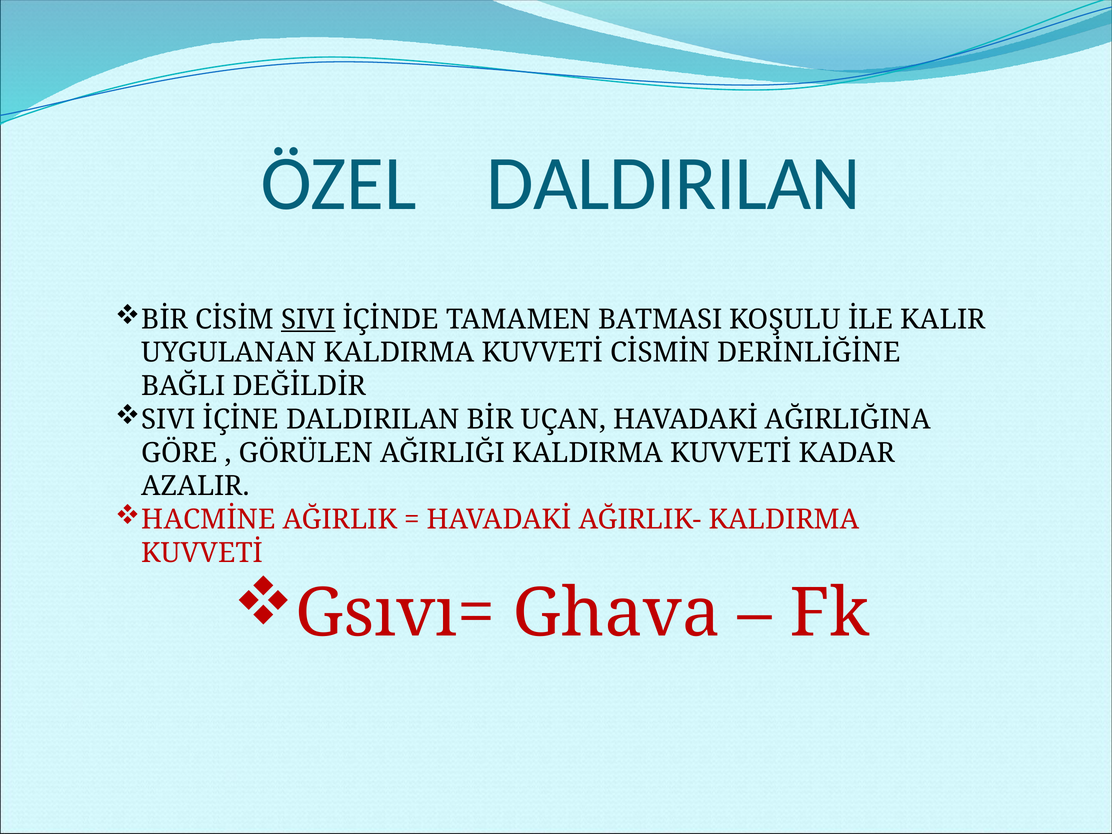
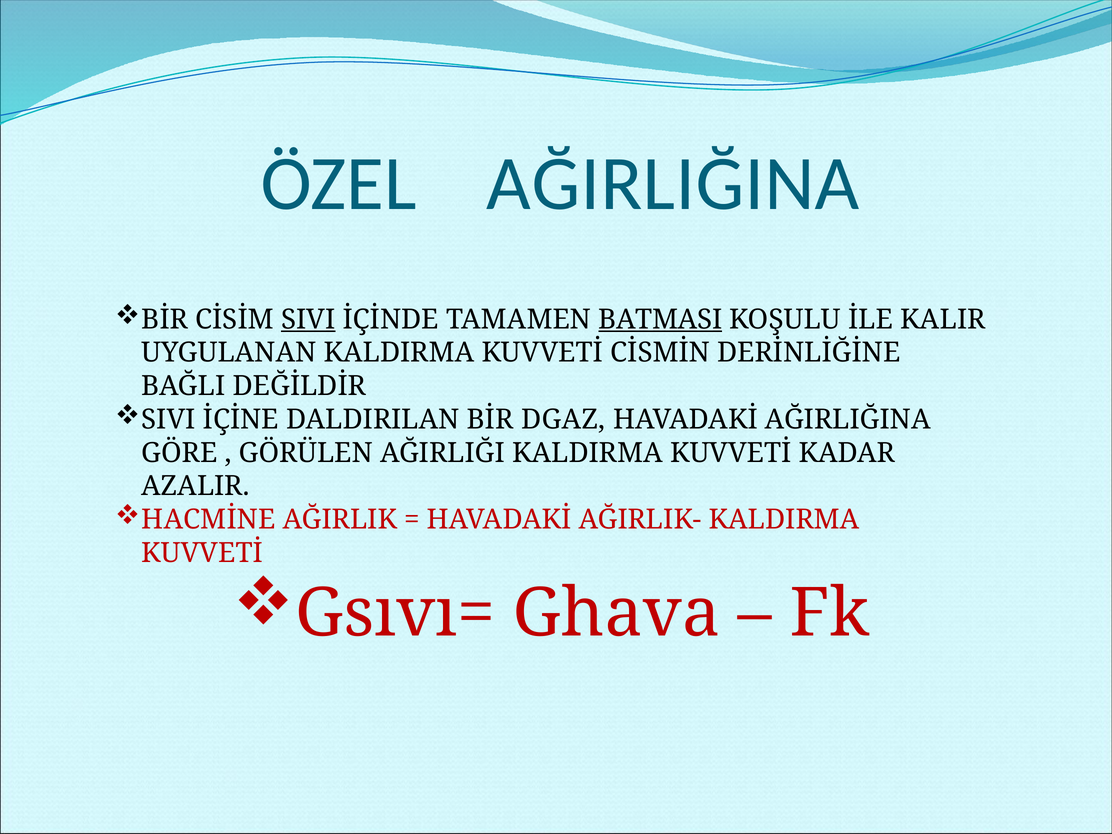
ÖZEL DALDIRILAN: DALDIRILAN -> AĞIRLIĞINA (673, 184)
BATMASI underline: none -> present (660, 319)
UÇAN: UÇAN -> DGAZ (563, 420)
